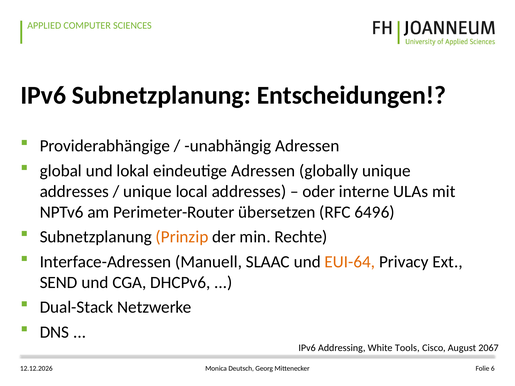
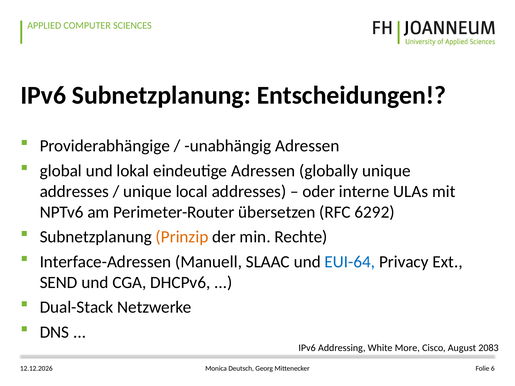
6496: 6496 -> 6292 (375, 212)
EUI-64 colour: orange -> blue (350, 262)
Tools: Tools -> More (407, 348)
2067: 2067 -> 2083 (489, 348)
